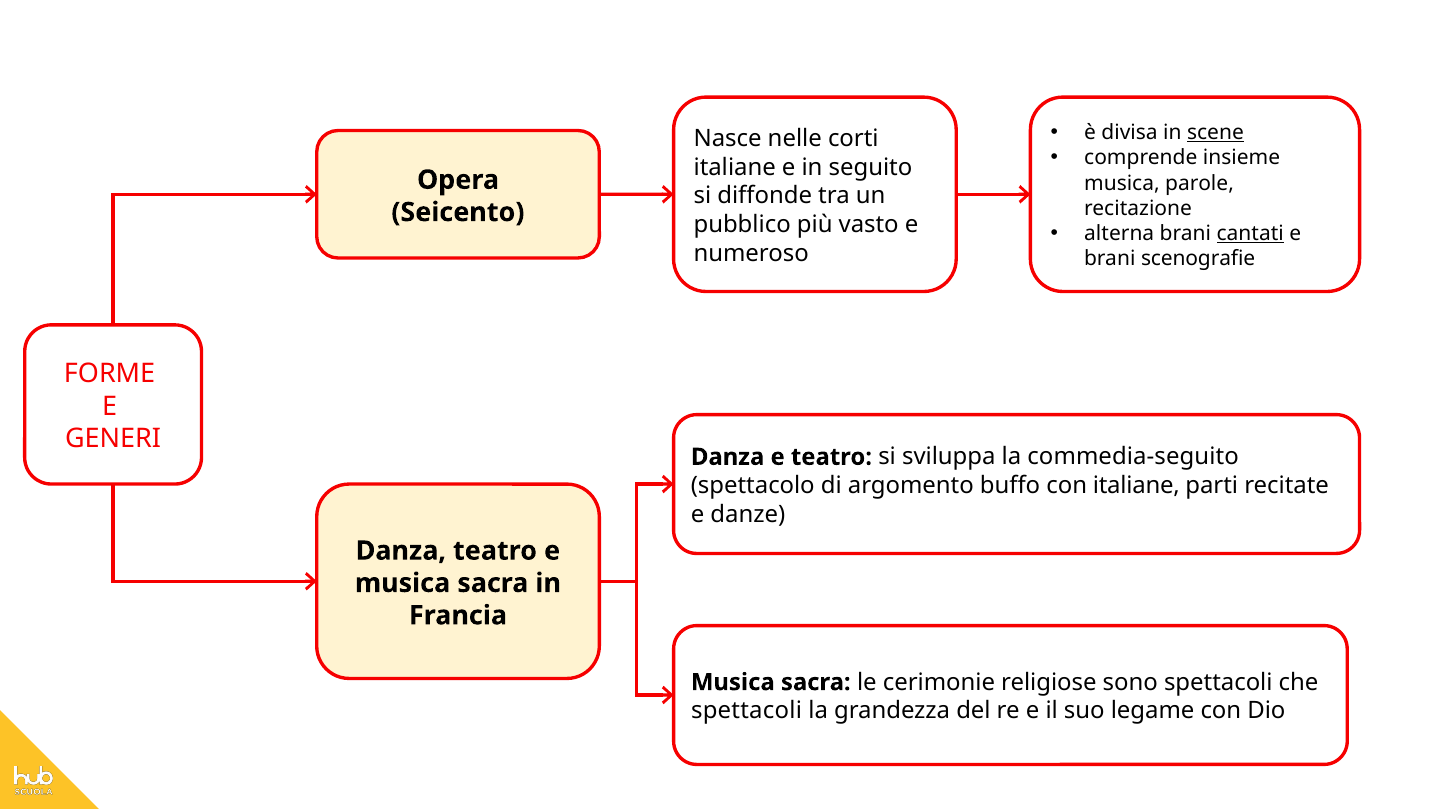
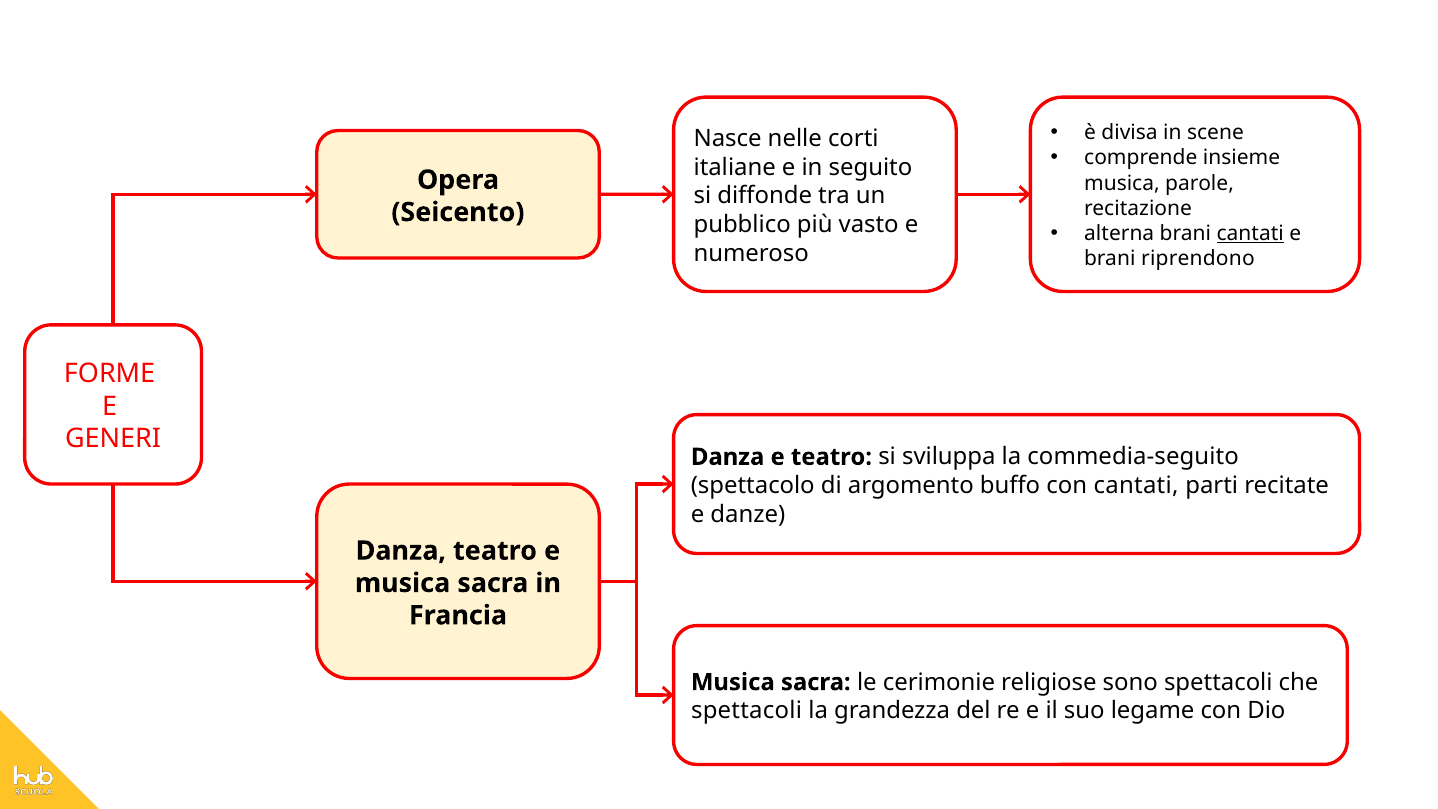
scene underline: present -> none (1215, 133)
scenografie: scenografie -> riprendono (1198, 259)
con italiane: italiane -> cantati (1136, 486)
